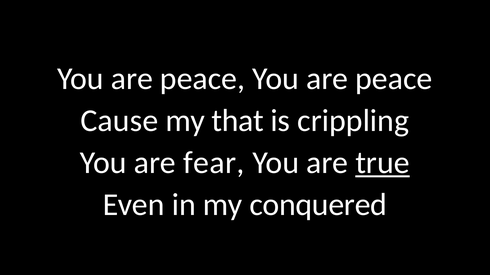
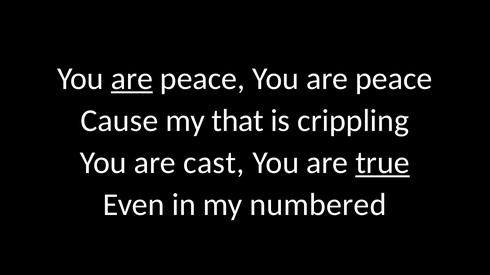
are underline: none -> present (132, 79)
fear: fear -> cast (214, 163)
conquered: conquered -> numbered (318, 205)
